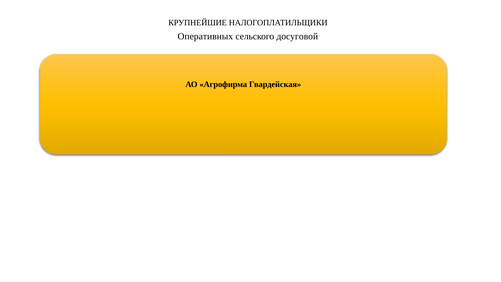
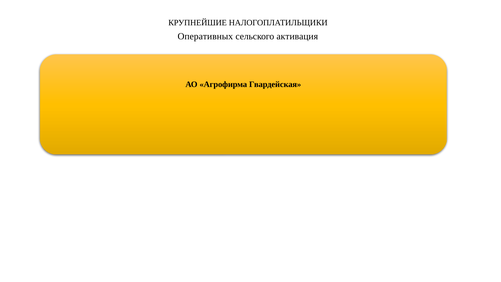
досуговой: досуговой -> активация (297, 36)
